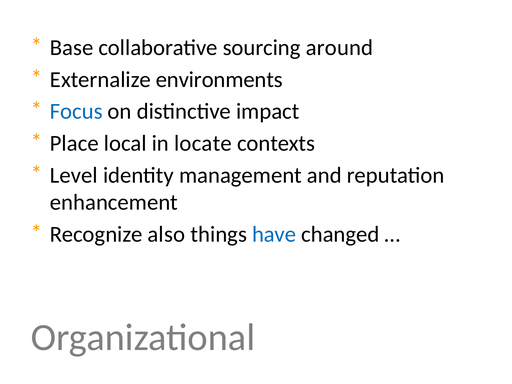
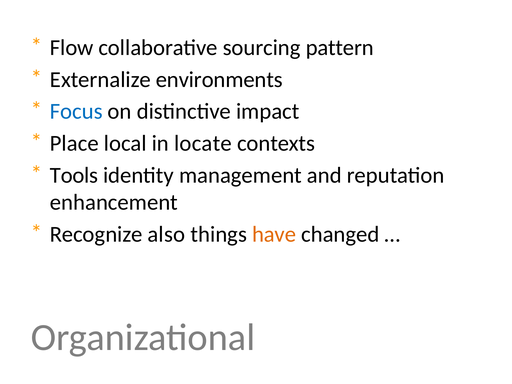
Base: Base -> Flow (72, 48)
around: around -> pattern (340, 48)
Level: Level -> Tools (74, 175)
have colour: blue -> orange (274, 234)
